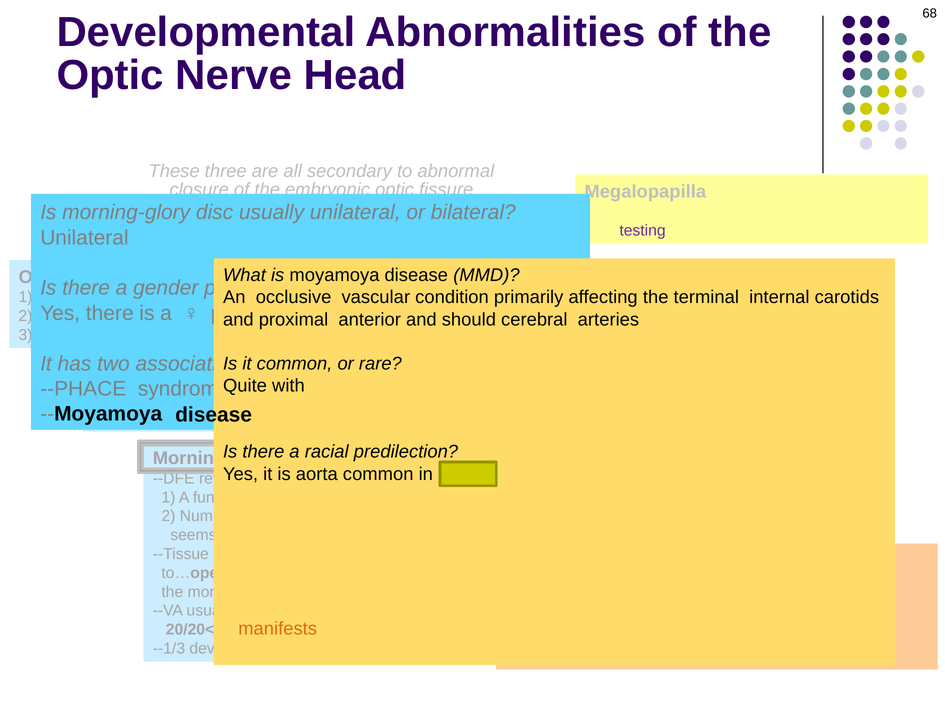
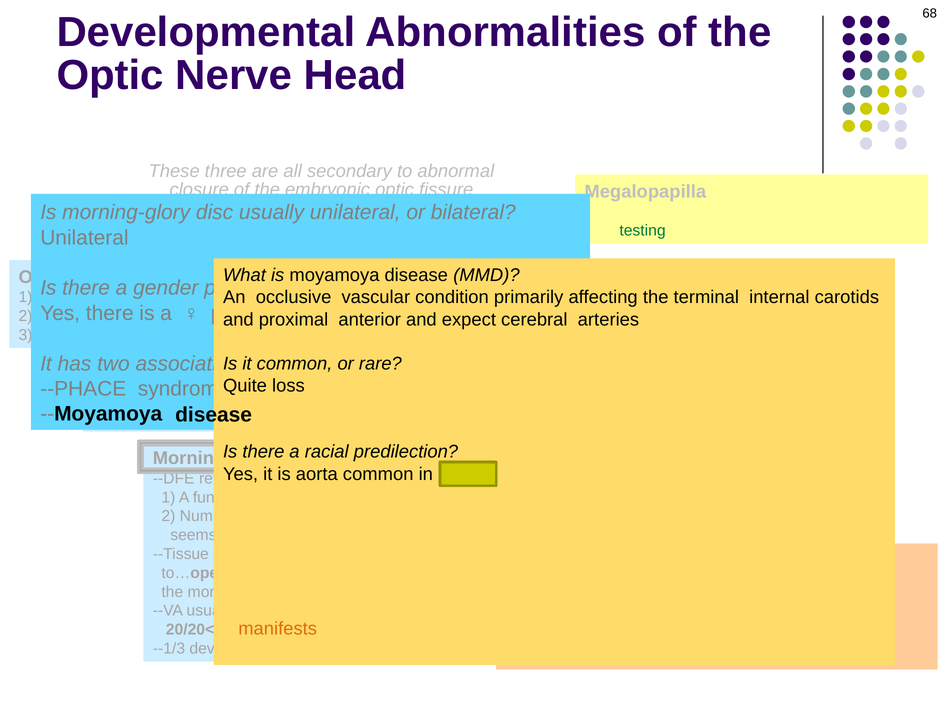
testing colour: purple -> green (643, 231)
should: should -> expect (469, 319)
Quite with: with -> loss (288, 386)
